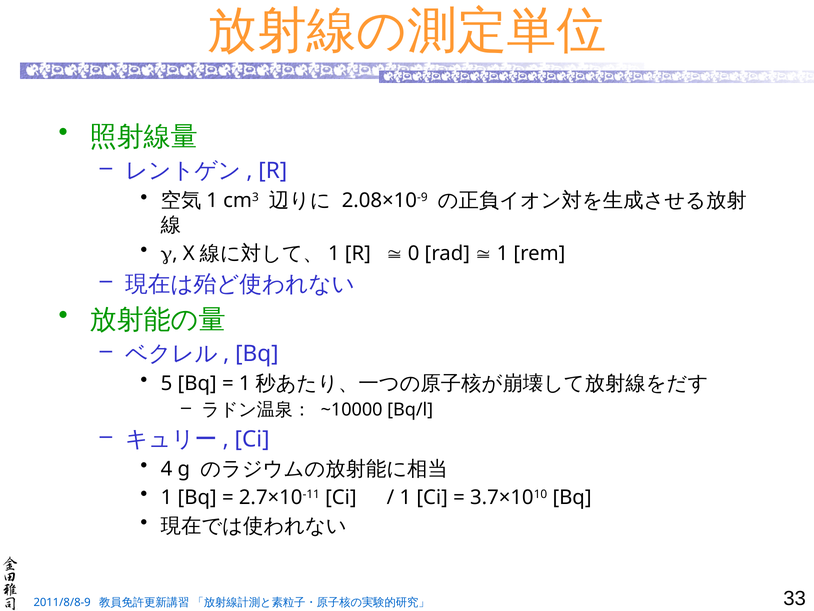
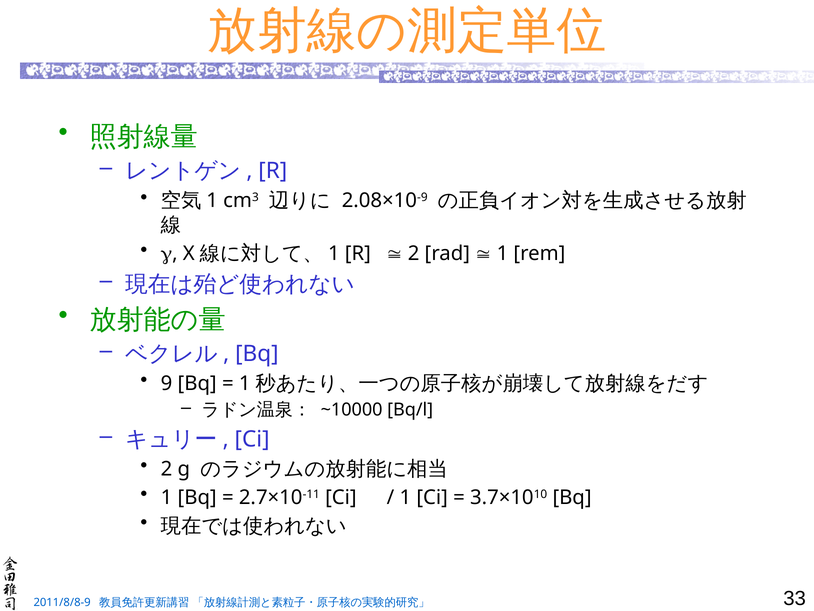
0: 0 -> 2 (414, 253)
5: 5 -> 9 (167, 383)
4: 4 -> 2 (167, 469)
